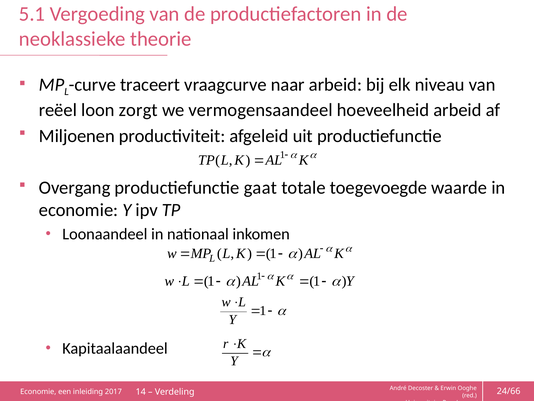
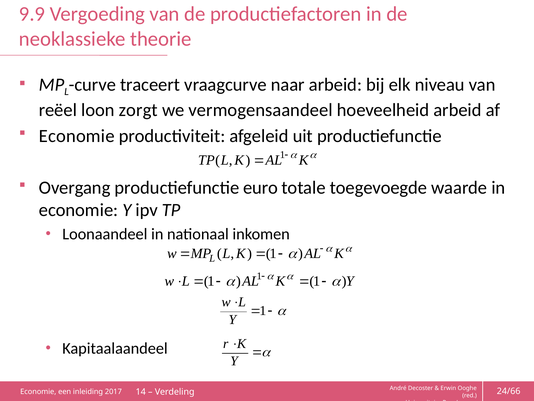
5.1: 5.1 -> 9.9 (32, 14)
Miljoenen: Miljoenen -> Economie (77, 136)
gaat: gaat -> euro (261, 188)
